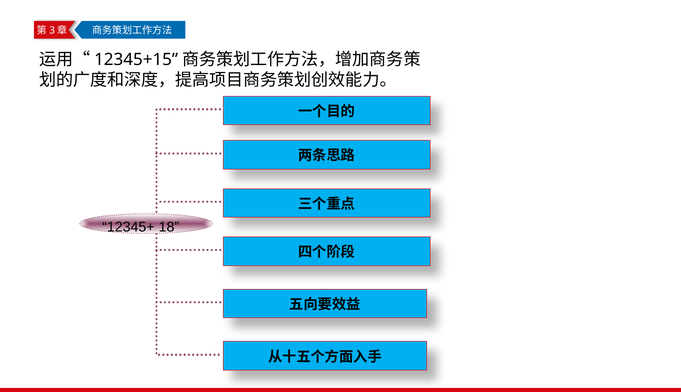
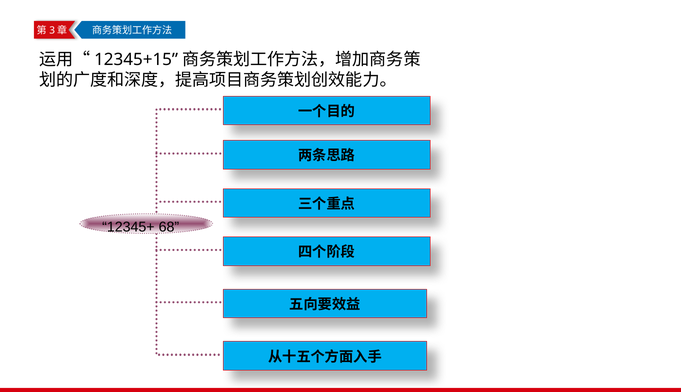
18: 18 -> 68 (169, 227)
